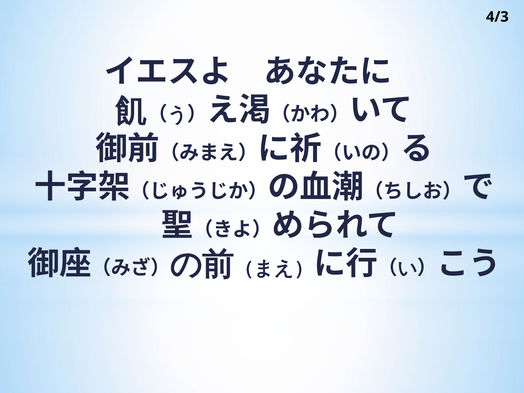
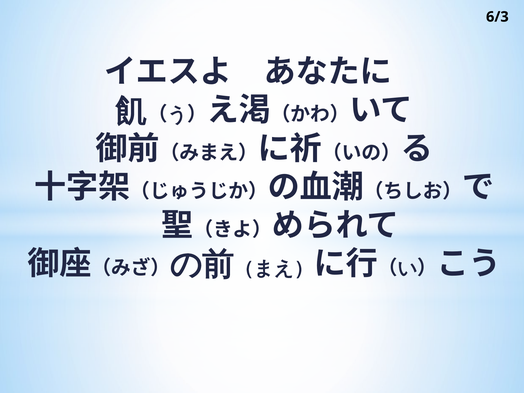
4/3: 4/3 -> 6/3 (497, 17)
